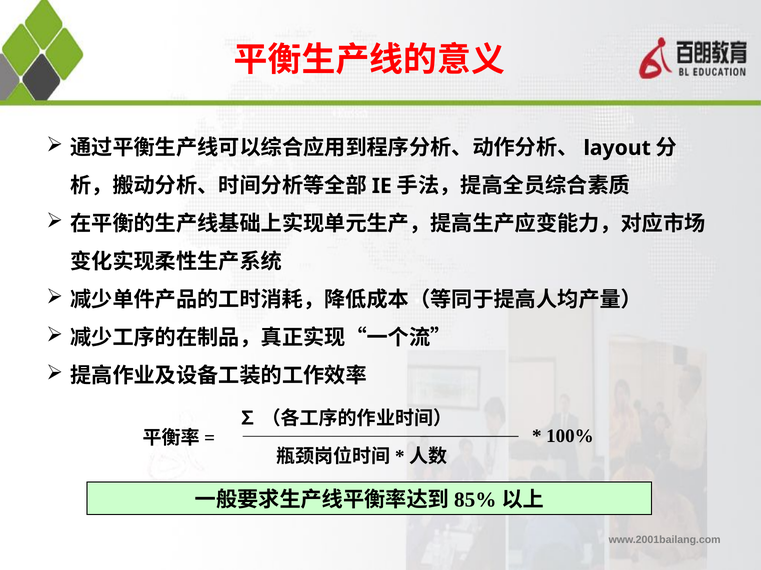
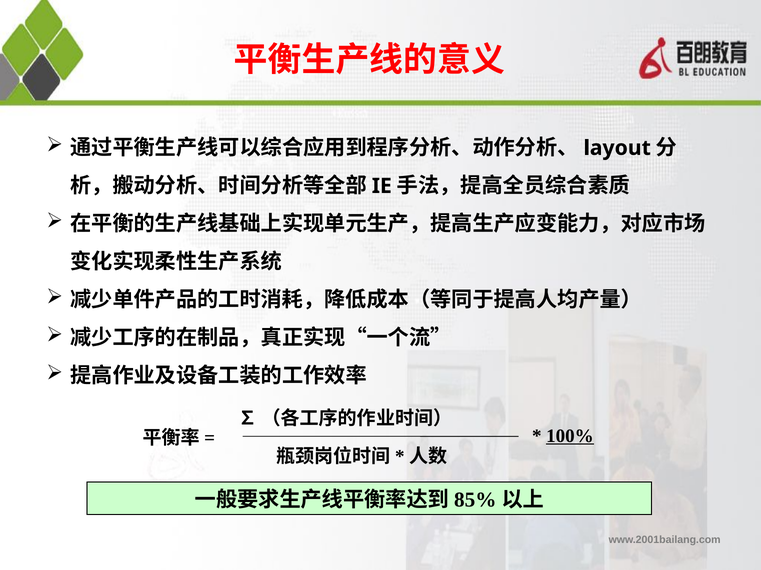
100% underline: none -> present (570, 437)
